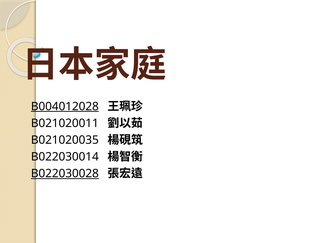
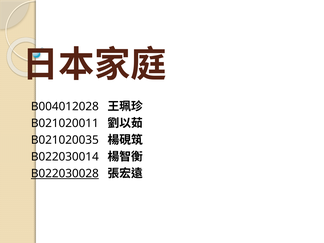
B004012028 underline: present -> none (65, 106)
